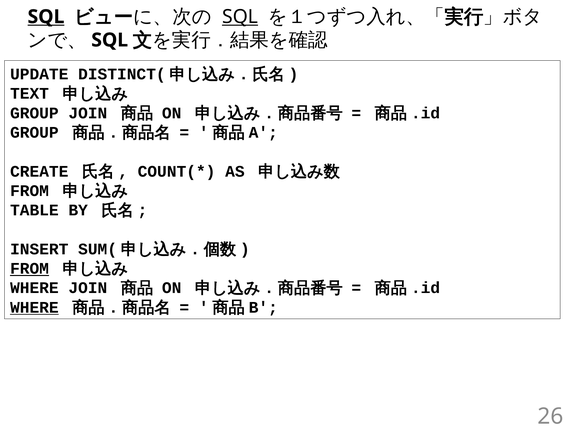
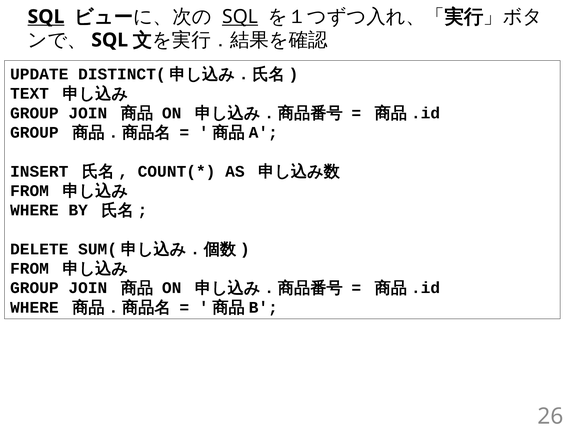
CREATE: CREATE -> INSERT (39, 171)
TABLE: TABLE -> WHERE (34, 210)
INSERT: INSERT -> DELETE (39, 249)
FROM underline: present -> none (30, 268)
WHERE: WHERE -> GROUP (34, 288)
WHERE underline: present -> none (34, 307)
